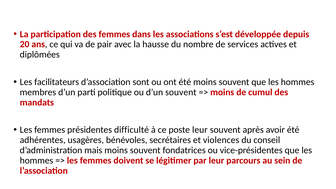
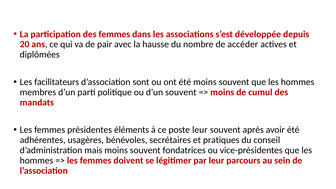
services: services -> accéder (243, 44)
difficulté: difficulté -> éléments (132, 130)
violences: violences -> pratiques (221, 140)
